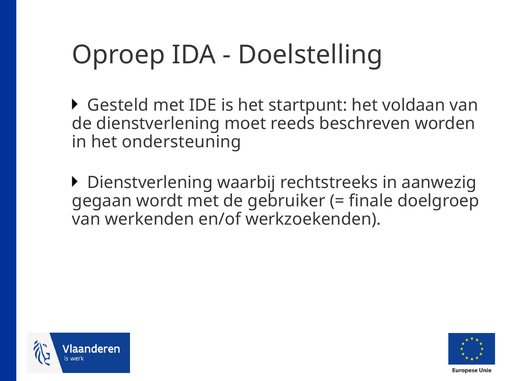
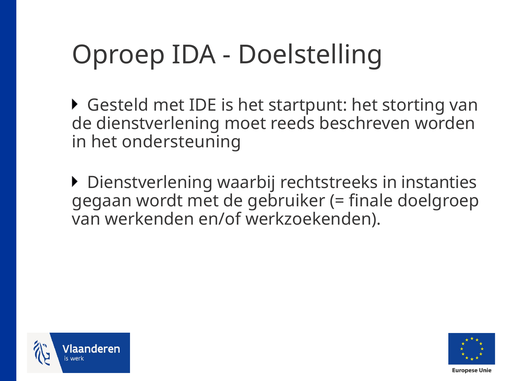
voldaan: voldaan -> storting (414, 105)
aanwezig: aanwezig -> instanties (439, 183)
